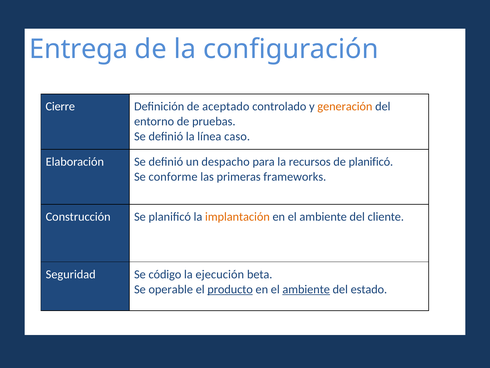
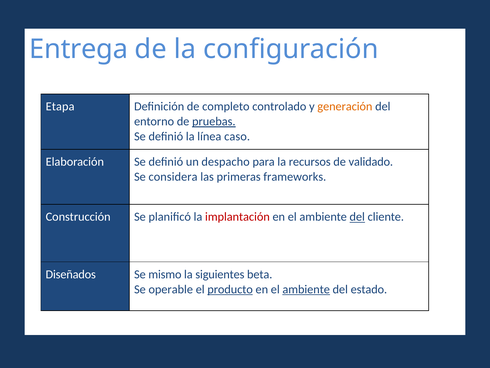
Cierre: Cierre -> Etapa (60, 106)
aceptado: aceptado -> completo (226, 106)
pruebas underline: none -> present (214, 121)
de planificó: planificó -> validado (371, 162)
conforme: conforme -> considera (173, 176)
implantación colour: orange -> red (237, 217)
del underline: none -> present (357, 217)
Seguridad: Seguridad -> Diseñados (71, 274)
código: código -> mismo (165, 274)
ejecución: ejecución -> siguientes (220, 274)
